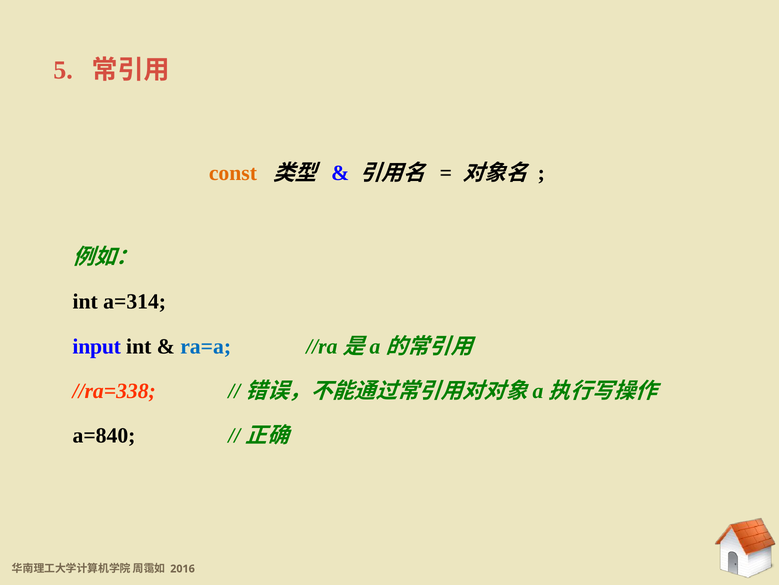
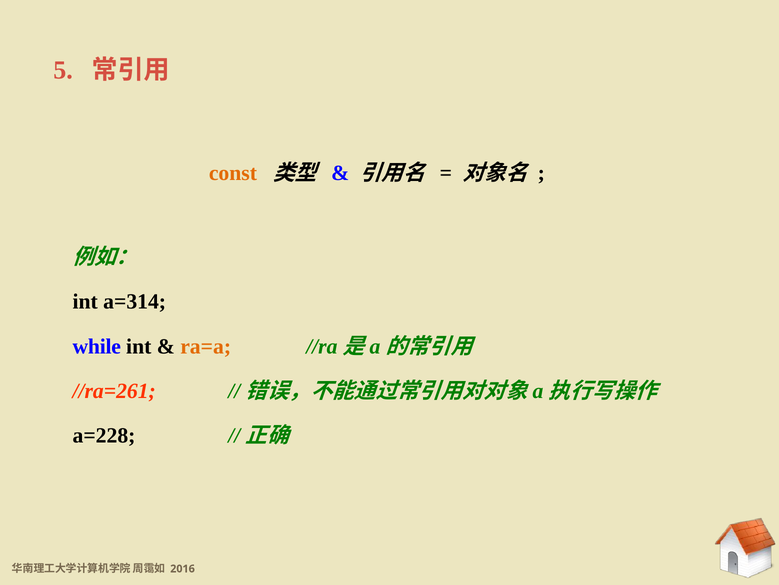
input: input -> while (97, 346)
ra=a colour: blue -> orange (206, 346)
//ra=338: //ra=338 -> //ra=261 (114, 391)
a=840: a=840 -> a=228 (104, 435)
